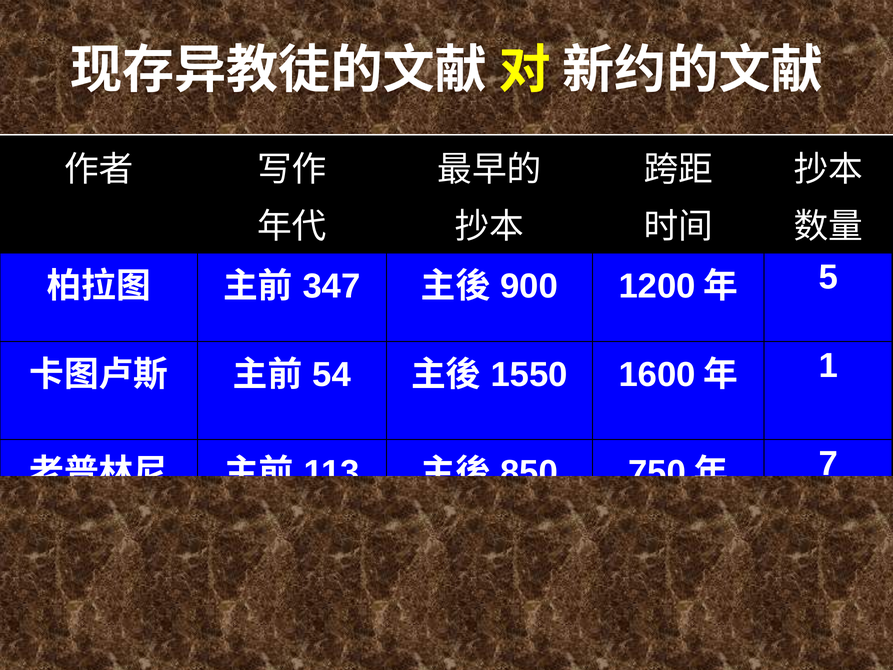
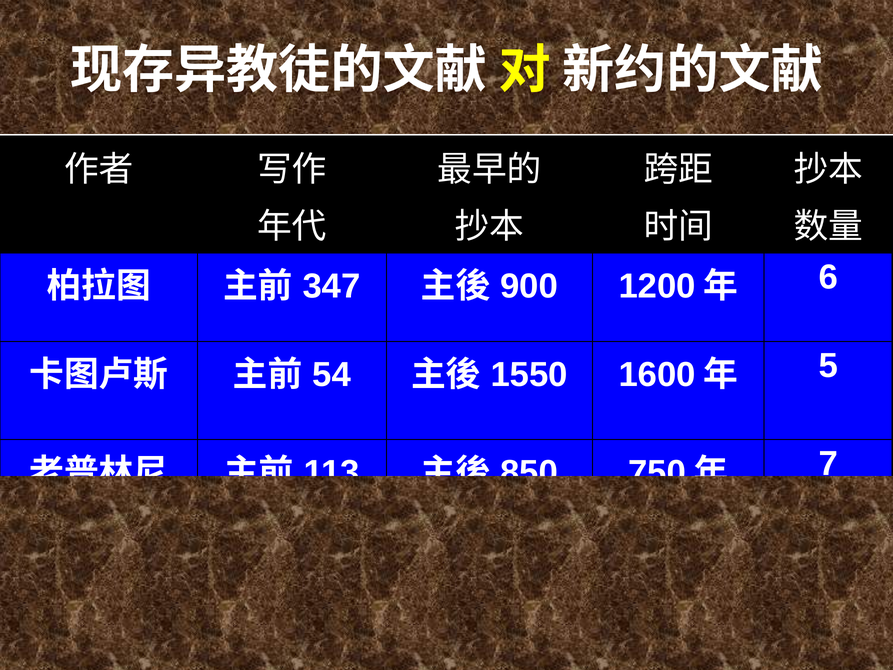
5: 5 -> 6 (829, 277)
1: 1 -> 5 (829, 366)
